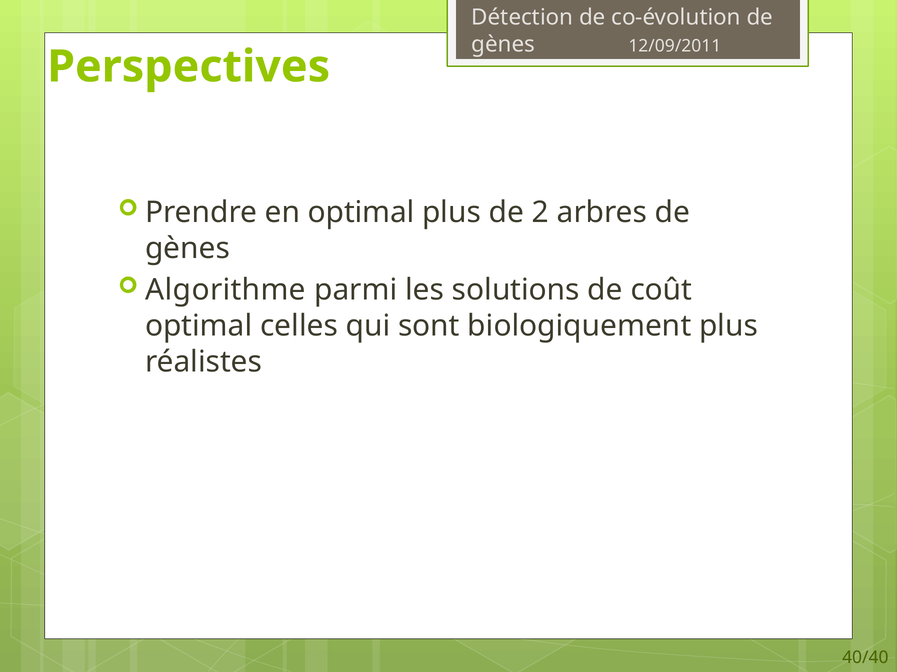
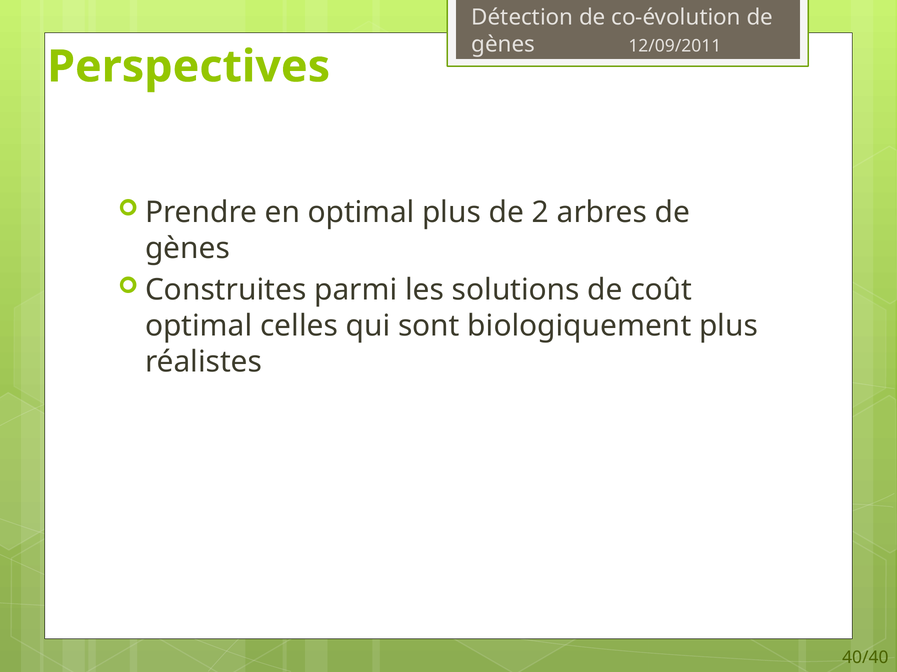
Algorithme: Algorithme -> Construites (226, 290)
